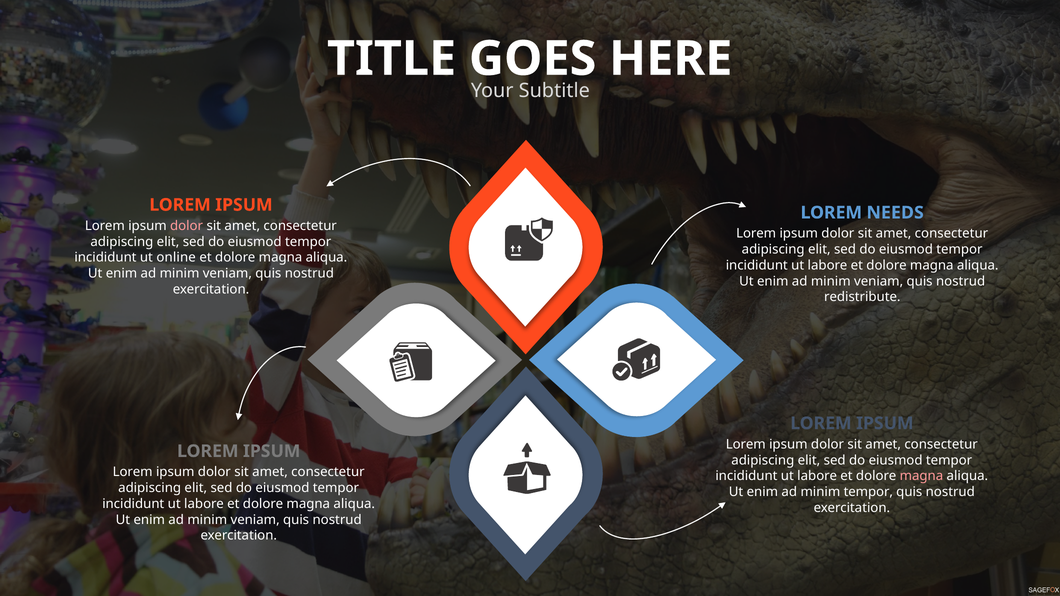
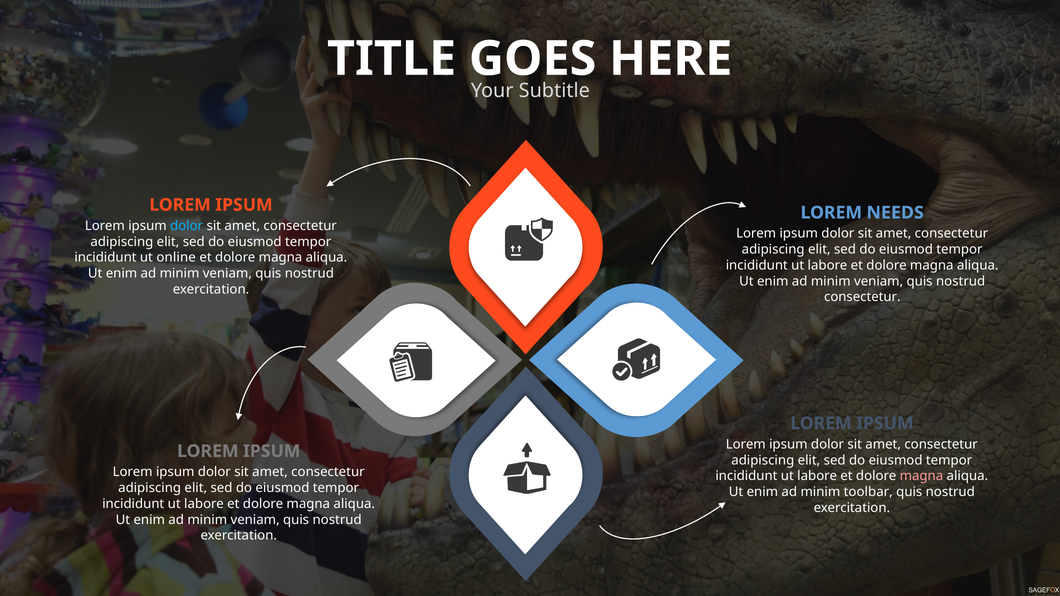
dolor colour: pink -> light blue (187, 226)
redistribute: redistribute -> consectetur (862, 297)
minim tempor: tempor -> toolbar (868, 492)
